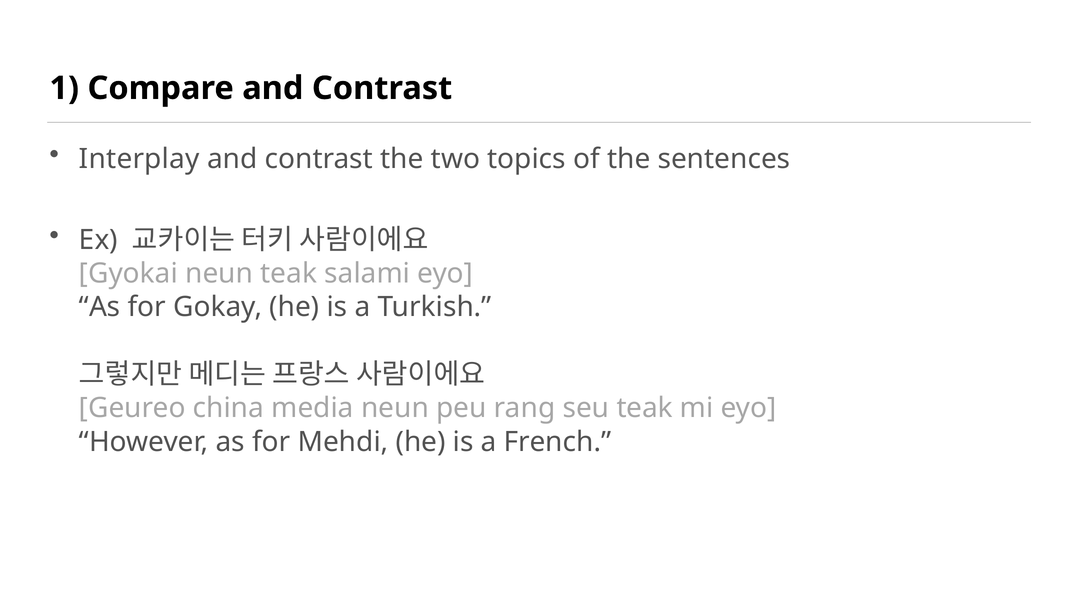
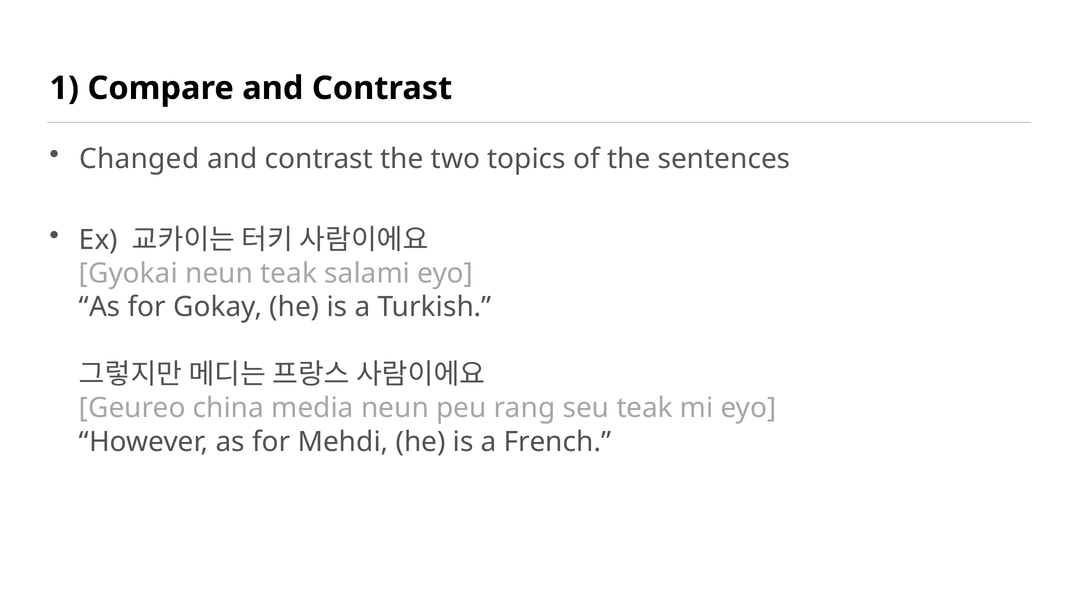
Interplay: Interplay -> Changed (139, 159)
